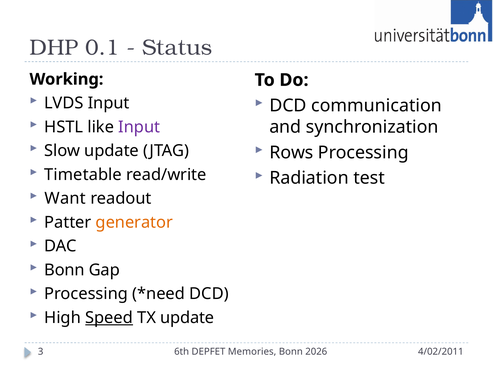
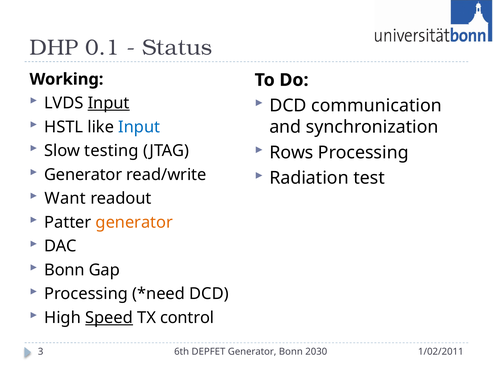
Input underline: none -> present (109, 103)
Input colour: purple -> blue (139, 127)
Slow update: update -> testing (112, 151)
Timetable: Timetable -> Generator (83, 175)
TX update: update -> control (187, 318)
DEPFET Memories: Memories -> Generator (252, 352)
2026: 2026 -> 2030 (316, 352)
4/02/2011: 4/02/2011 -> 1/02/2011 (441, 352)
